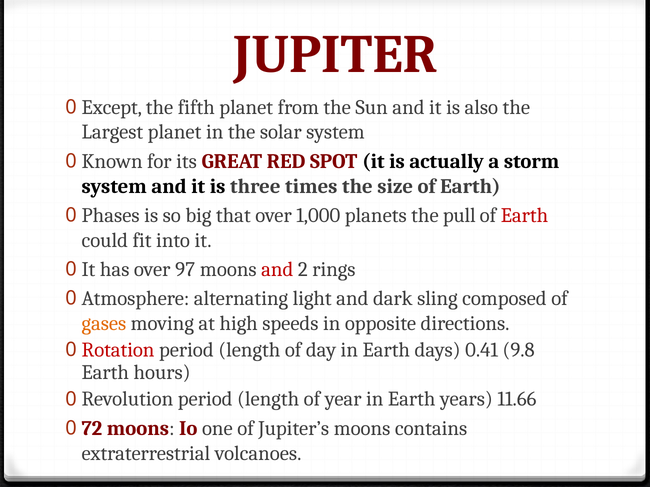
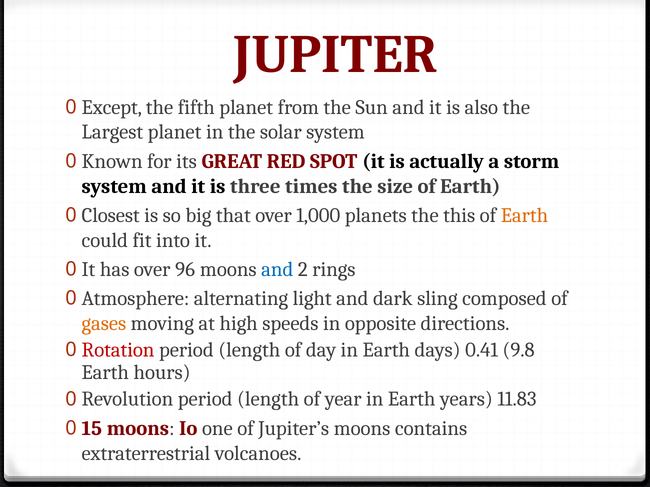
Phases: Phases -> Closest (111, 216)
pull: pull -> this (459, 216)
Earth colour: red -> orange (524, 216)
97: 97 -> 96 (185, 270)
and colour: red -> blue (277, 270)
11.66: 11.66 -> 11.83 (517, 399)
72: 72 -> 15 (92, 429)
